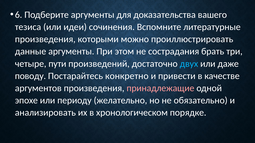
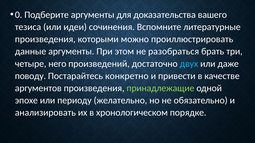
6: 6 -> 0 (19, 15)
сострадания: сострадания -> разобраться (174, 52)
пути: пути -> него (57, 64)
принадлежащие colour: pink -> light green (160, 88)
